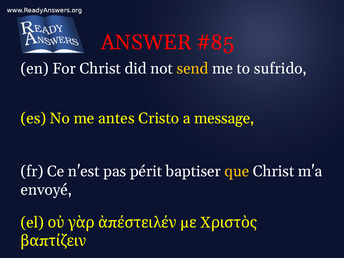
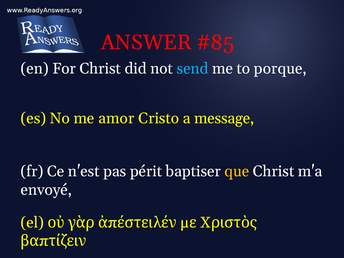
send colour: yellow -> light blue (193, 69)
sufrido: sufrido -> porque (280, 69)
antes: antes -> amor (116, 118)
